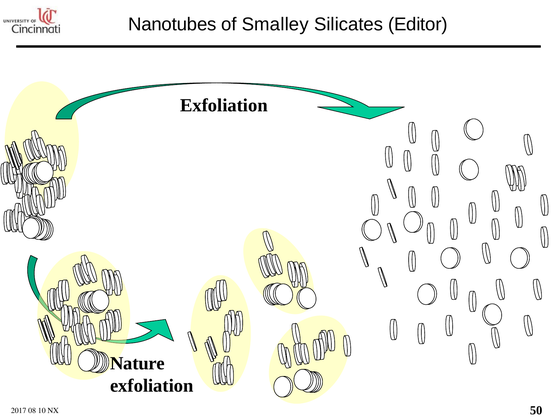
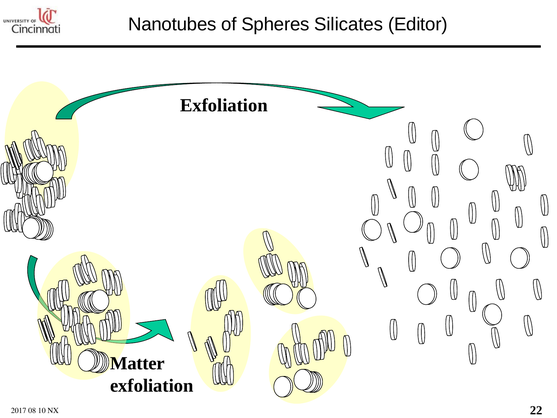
Smalley: Smalley -> Spheres (275, 24)
Nature: Nature -> Matter (137, 363)
50: 50 -> 22 (536, 410)
